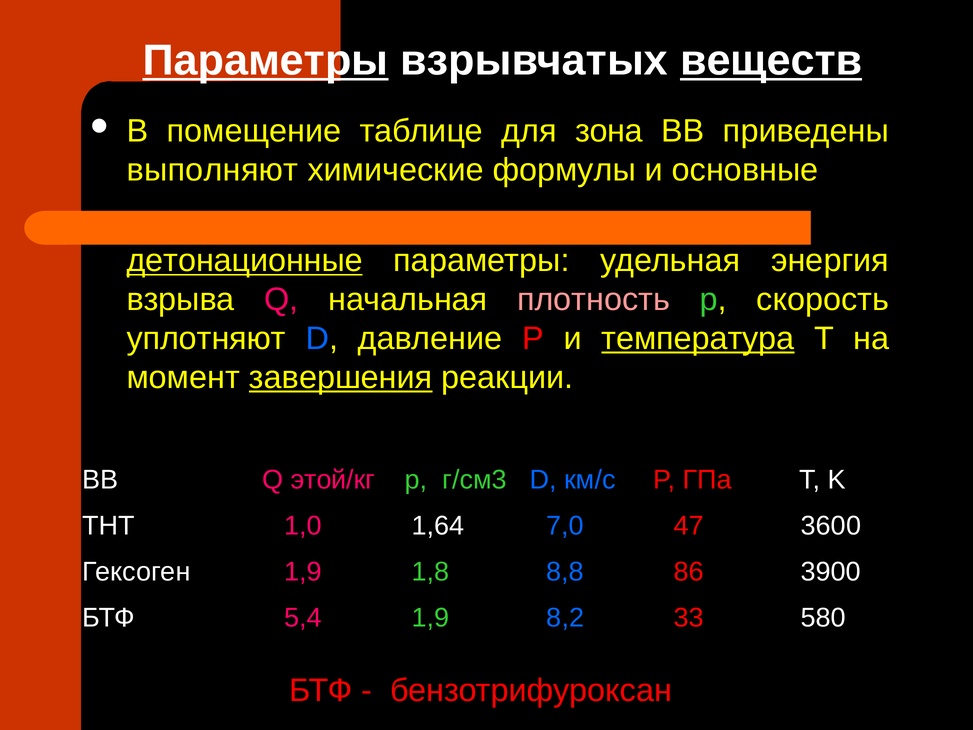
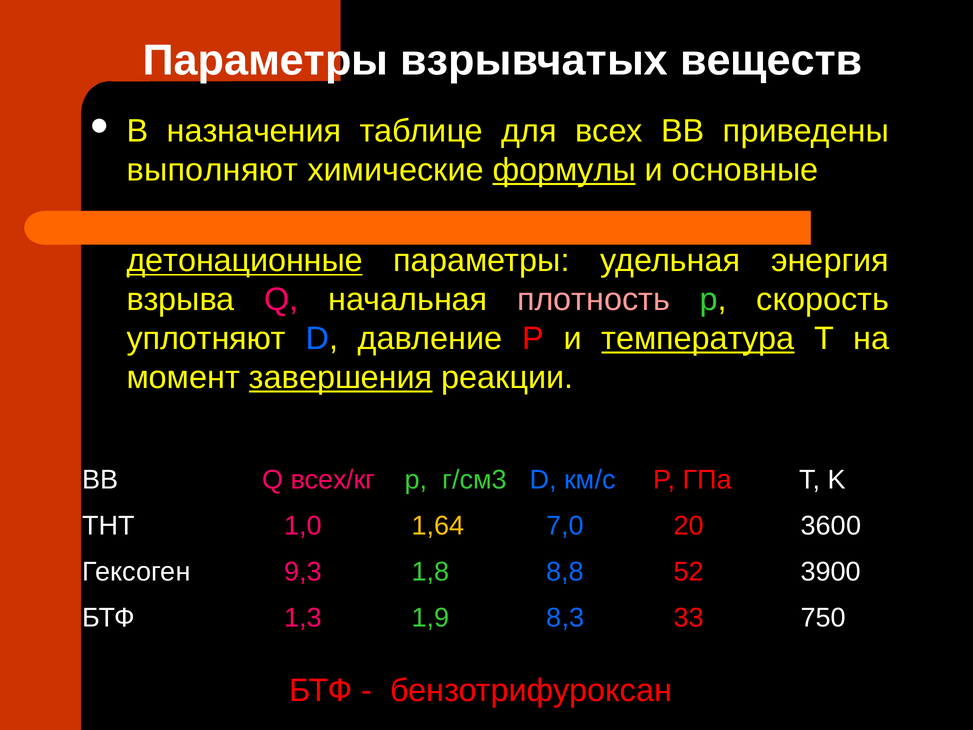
Параметры underline: present -> none (266, 61)
веществ underline: present -> none (771, 61)
помещение: помещение -> назначения (254, 131)
зона: зона -> всех (609, 131)
формулы underline: none -> present (564, 170)
этой/кг: этой/кг -> всех/кг (333, 480)
1,64 colour: white -> yellow (438, 526)
47: 47 -> 20 (689, 526)
Гексоген 1,9: 1,9 -> 9,3 (303, 572)
86: 86 -> 52 (689, 572)
5,4: 5,4 -> 1,3 (303, 618)
8,2: 8,2 -> 8,3 (565, 618)
580: 580 -> 750 (823, 618)
